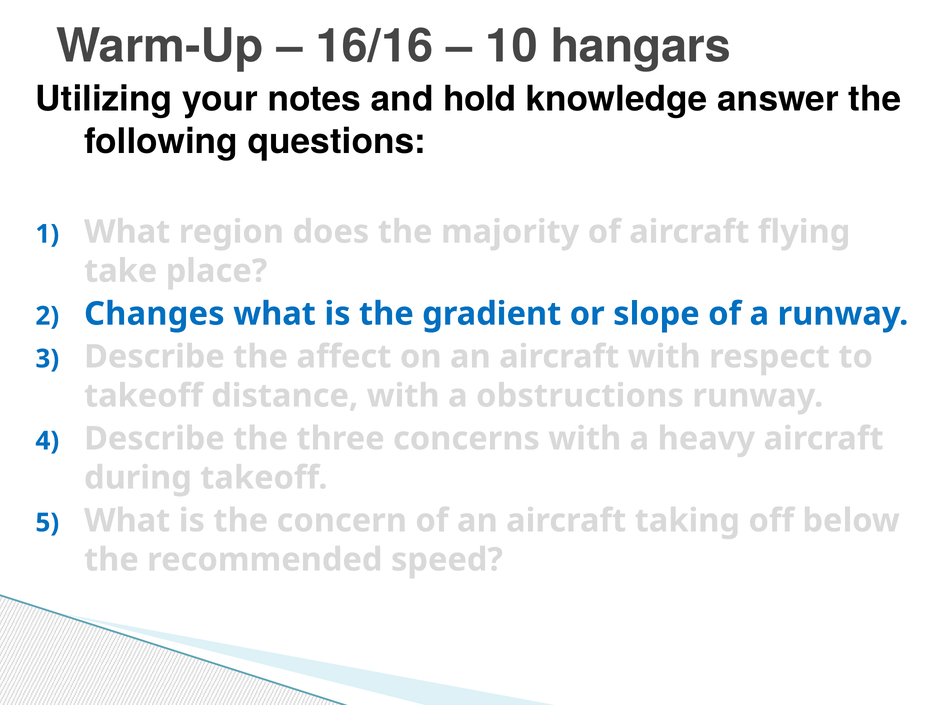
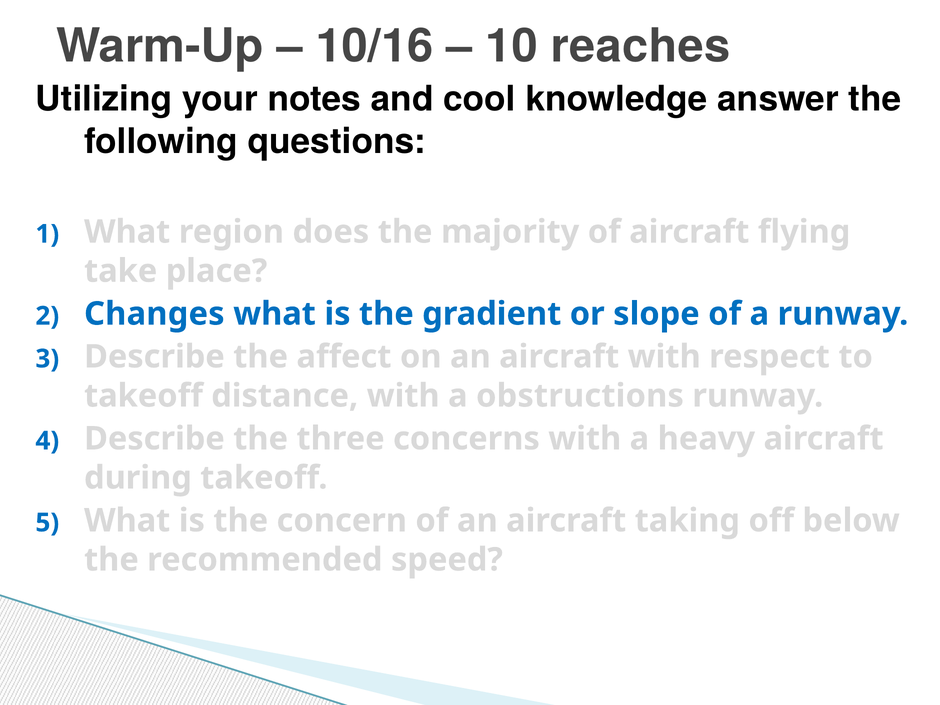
16/16: 16/16 -> 10/16 (375, 46)
hangars: hangars -> reaches (640, 46)
hold: hold -> cool (480, 99)
